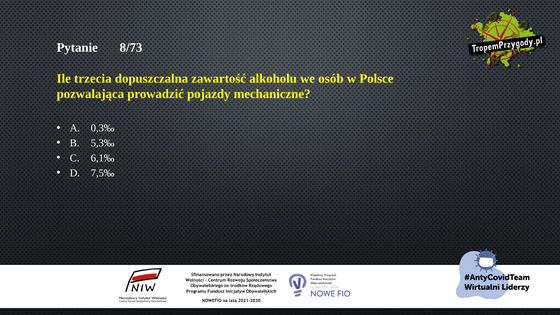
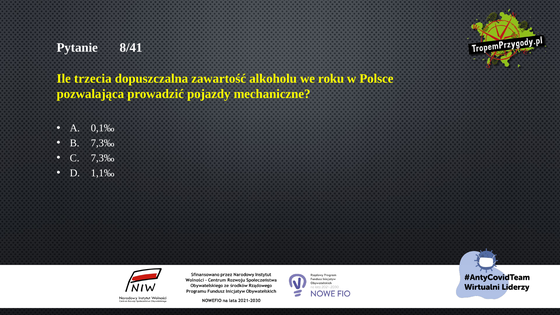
8/73: 8/73 -> 8/41 (131, 48)
osób: osób -> roku (331, 78)
0,3‰: 0,3‰ -> 0,1‰ (103, 128)
B 5,3‰: 5,3‰ -> 7,3‰ (103, 143)
C 6,1‰: 6,1‰ -> 7,3‰ (103, 158)
7,5‰: 7,5‰ -> 1,1‰ (103, 173)
